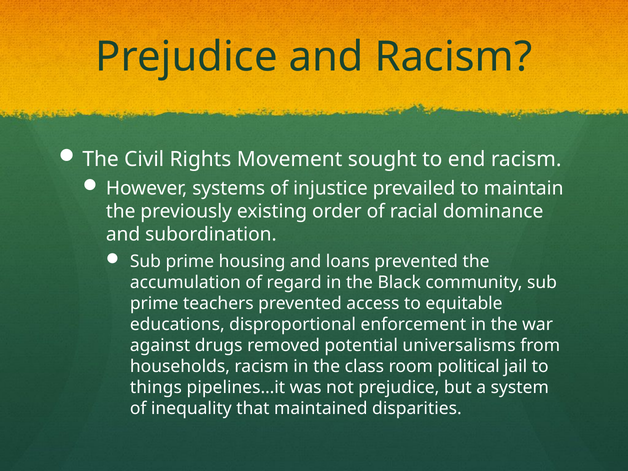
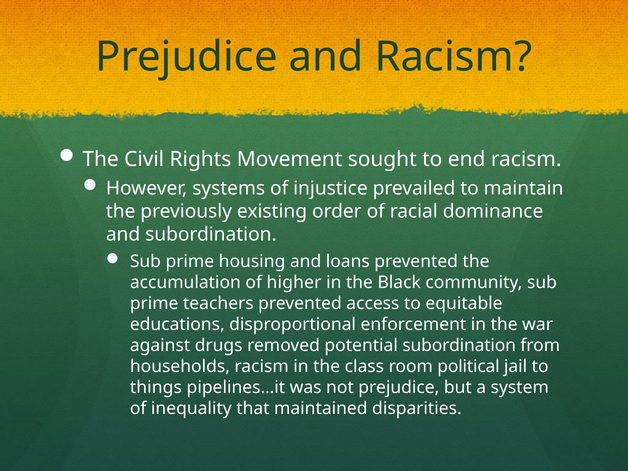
regard: regard -> higher (294, 283)
potential universalisms: universalisms -> subordination (459, 345)
